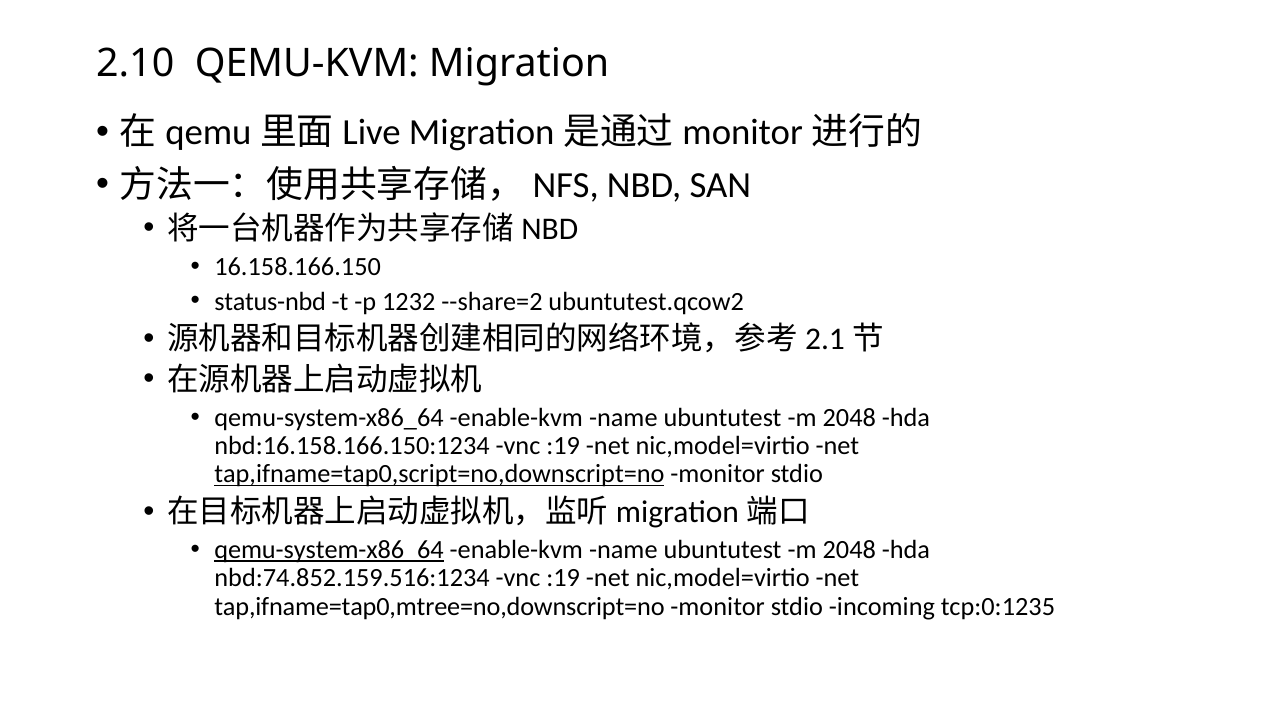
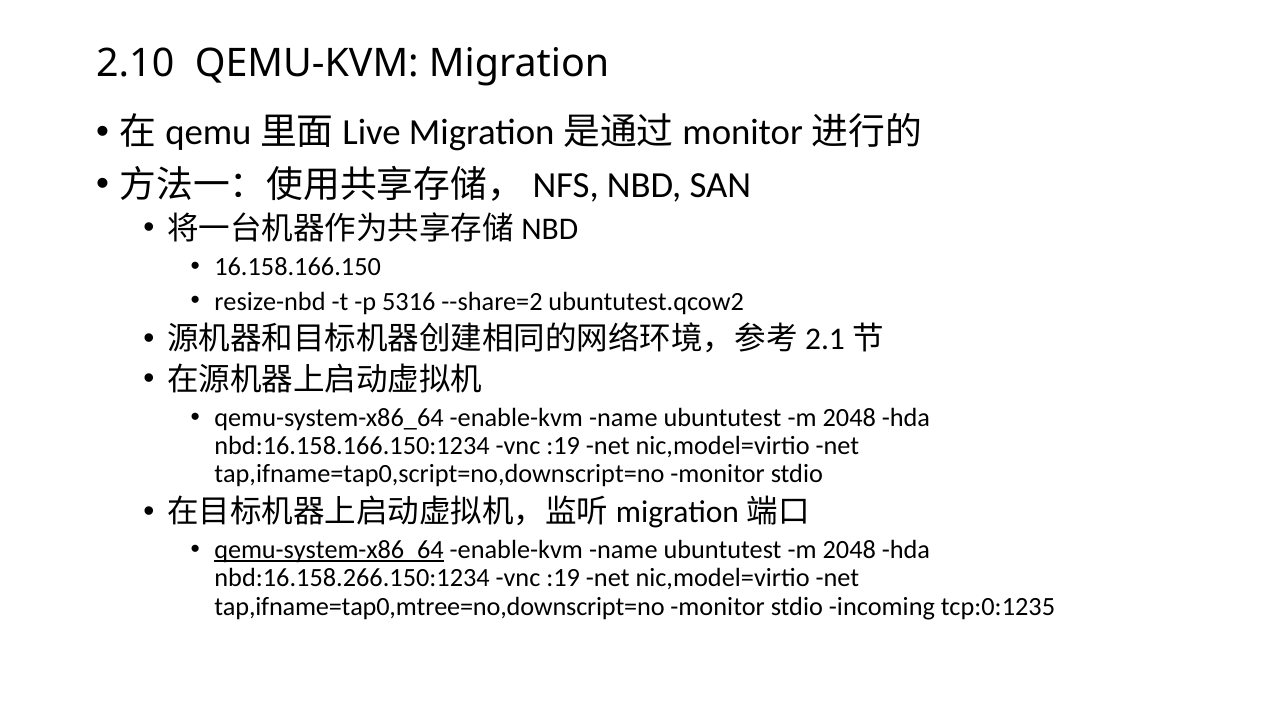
status-nbd: status-nbd -> resize-nbd (270, 302)
1232: 1232 -> 5316 (409, 302)
tap,ifname=tap0,script=no,downscript=no underline: present -> none (439, 474)
nbd:74.852.159.516:1234: nbd:74.852.159.516:1234 -> nbd:16.158.266.150:1234 (352, 578)
